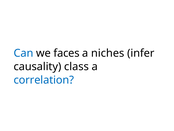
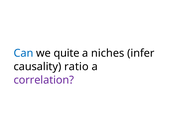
faces: faces -> quite (67, 53)
class: class -> ratio (76, 66)
correlation colour: blue -> purple (44, 80)
